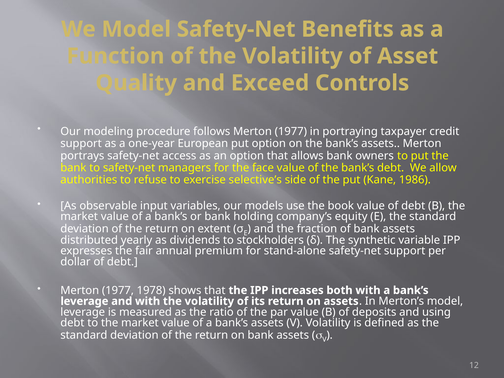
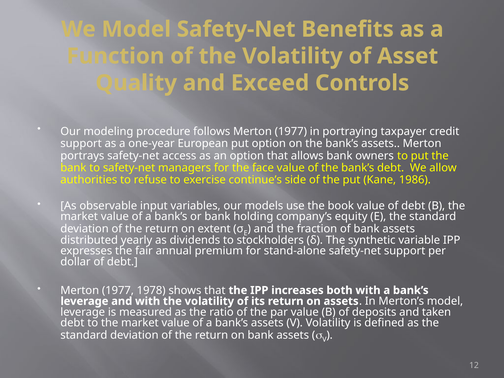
selective’s: selective’s -> continue’s (255, 180)
using: using -> taken (436, 312)
